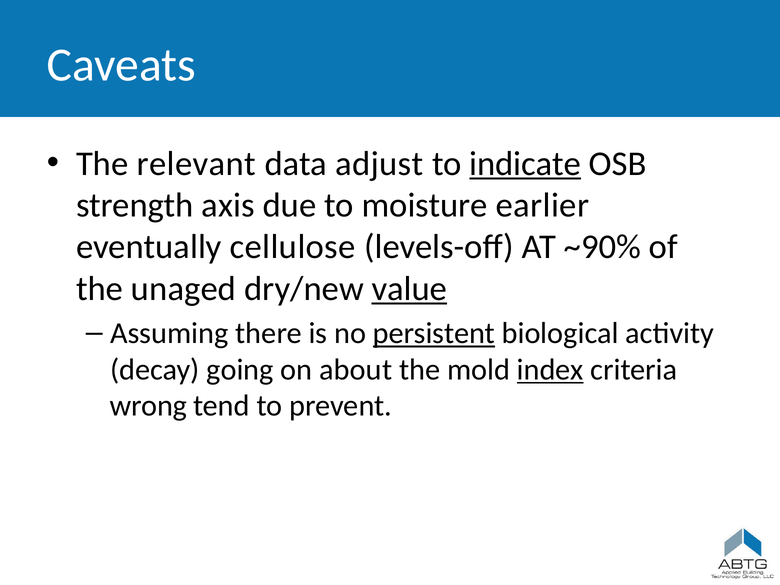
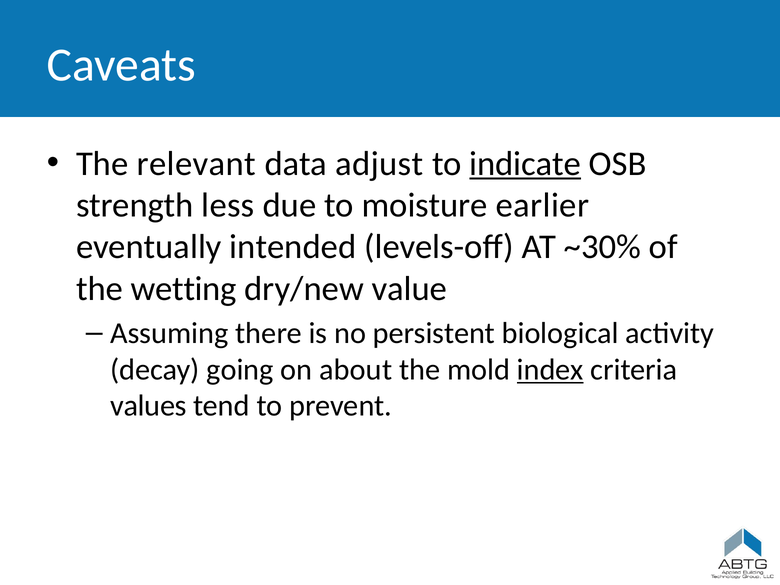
axis: axis -> less (228, 205)
cellulose: cellulose -> intended (293, 247)
~90%: ~90% -> ~30% (602, 247)
unaged: unaged -> wetting (184, 289)
value underline: present -> none (409, 289)
persistent underline: present -> none (434, 333)
wrong: wrong -> values (148, 406)
